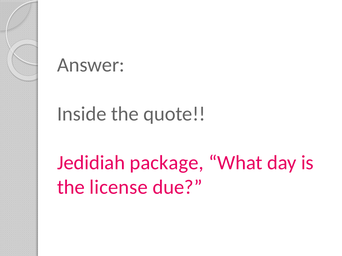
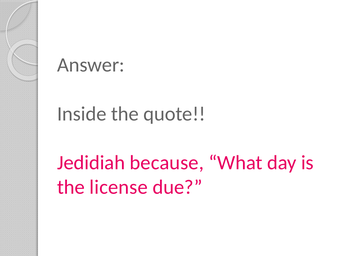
package: package -> because (167, 163)
